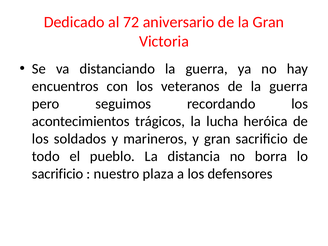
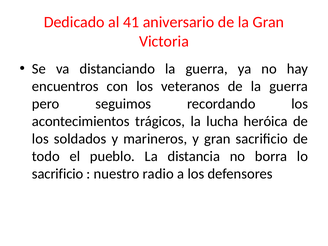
72: 72 -> 41 (131, 22)
plaza: plaza -> radio (158, 174)
